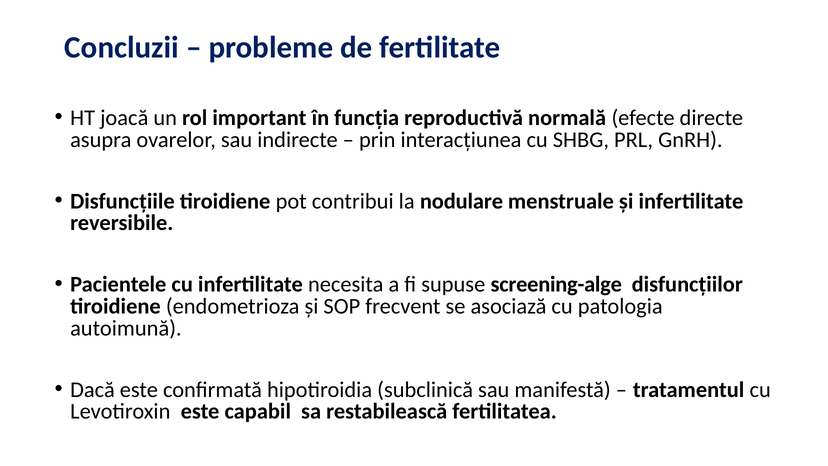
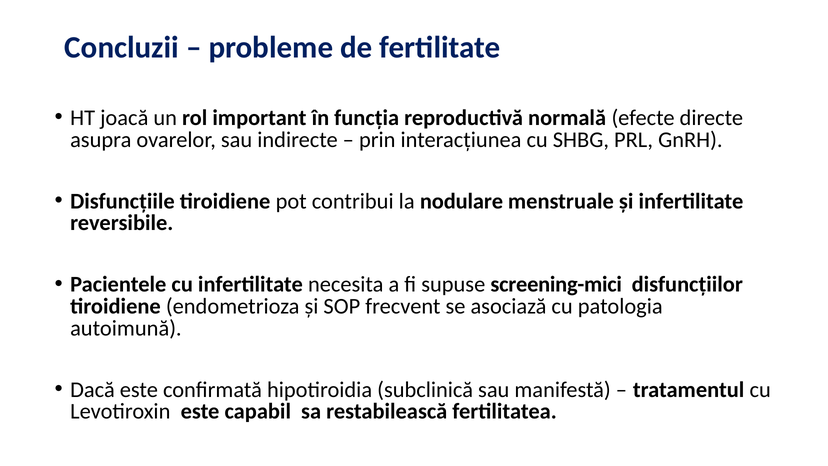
screening-alge: screening-alge -> screening-mici (556, 284)
